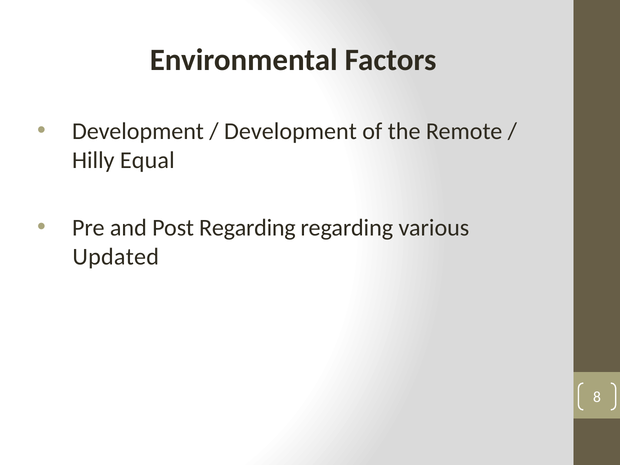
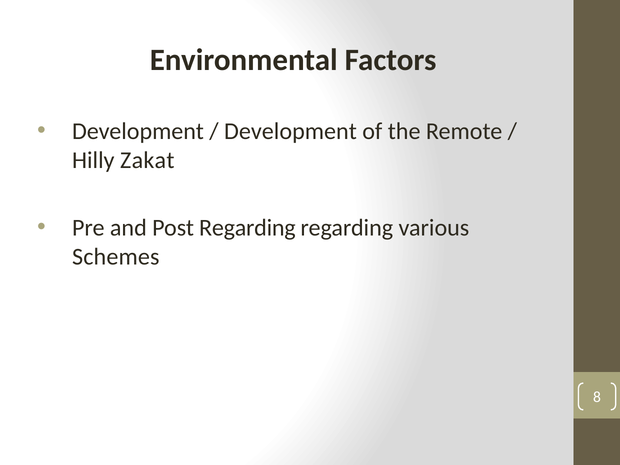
Equal: Equal -> Zakat (147, 160)
Updated: Updated -> Schemes (116, 257)
